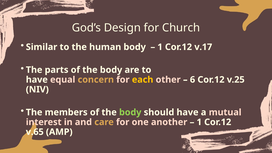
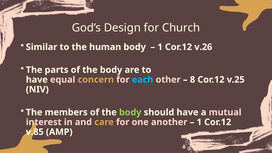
v.17: v.17 -> v.26 (203, 47)
each colour: yellow -> light blue (143, 80)
6: 6 -> 8 (193, 80)
v.65: v.65 -> v.85 (35, 132)
